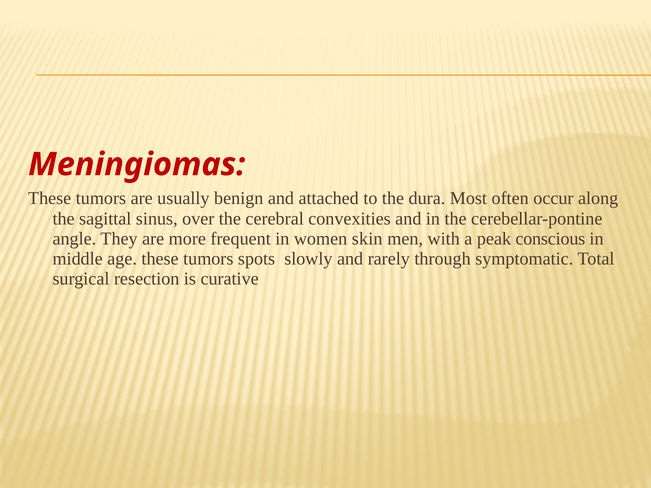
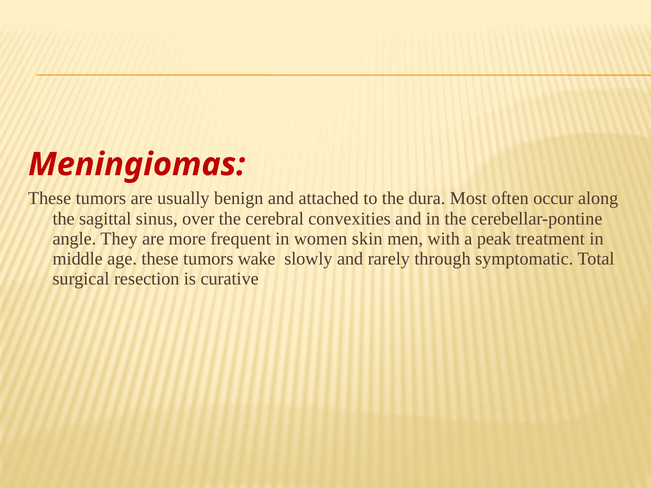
conscious: conscious -> treatment (550, 239)
spots: spots -> wake (257, 259)
